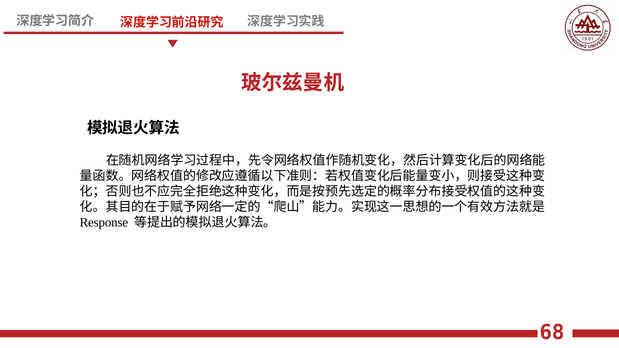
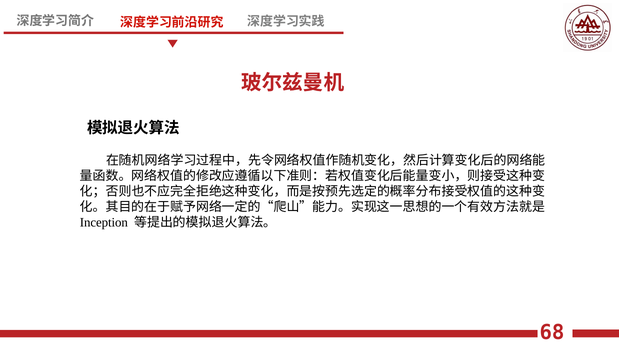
Response: Response -> Inception (104, 222)
